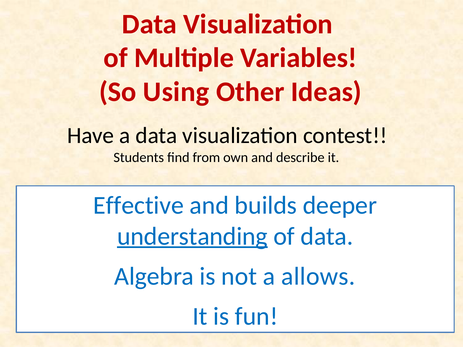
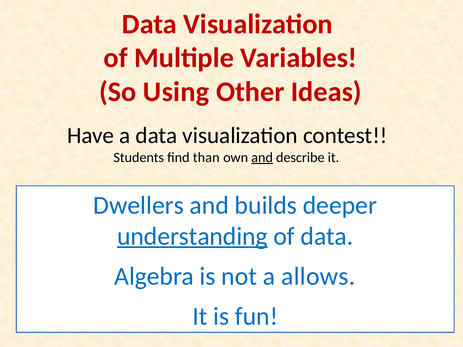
from: from -> than (206, 157)
and underline: none -> present (262, 157)
Effective: Effective -> Dwellers (139, 205)
